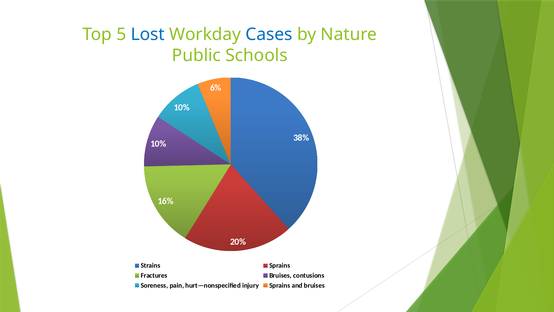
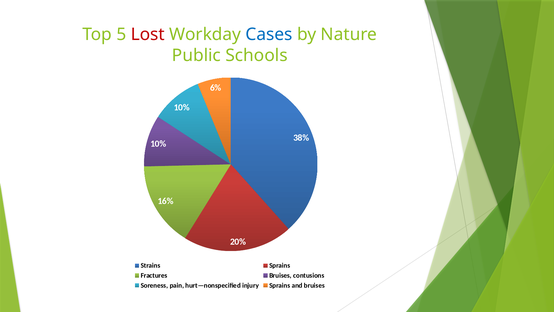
Lost colour: blue -> red (148, 34)
